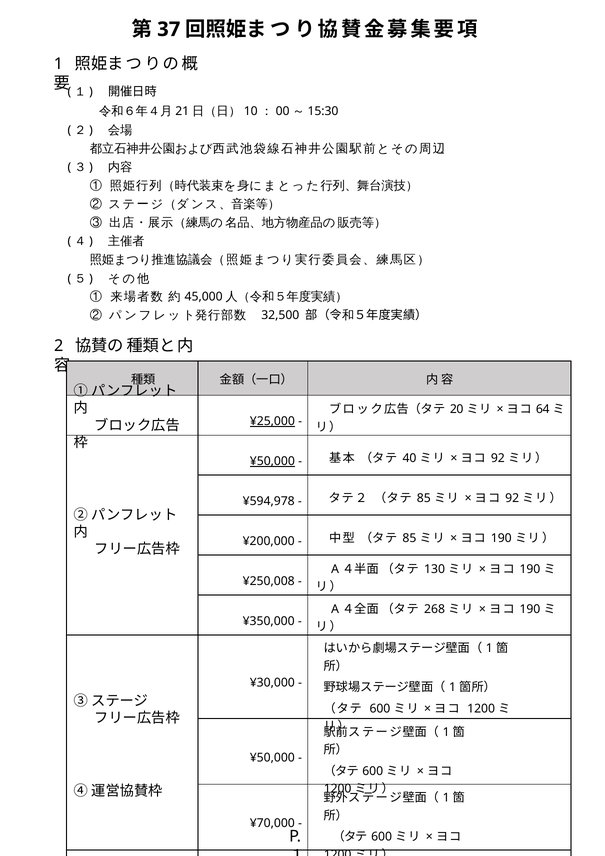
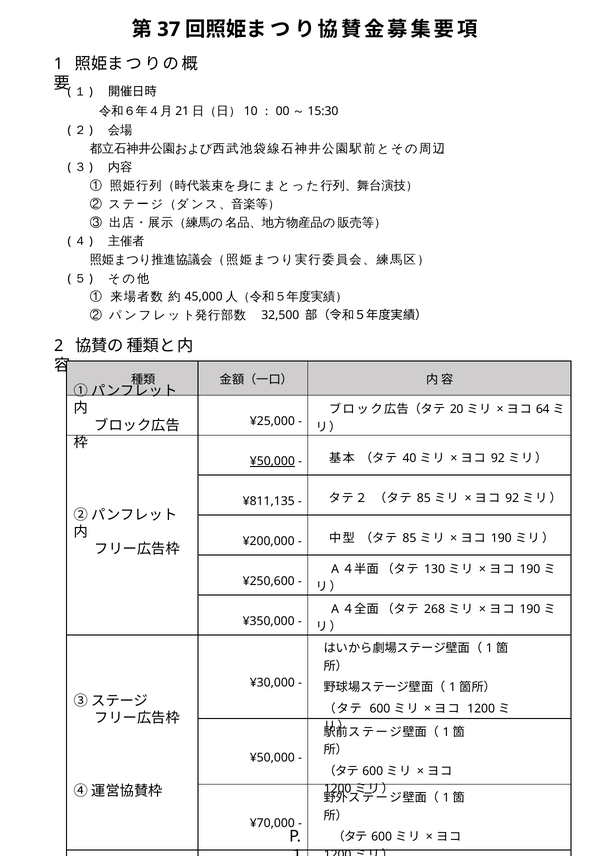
¥25,000 underline: present -> none (272, 421)
¥594,978: ¥594,978 -> ¥811,135 (269, 501)
¥250,008: ¥250,008 -> ¥250,600 (269, 581)
